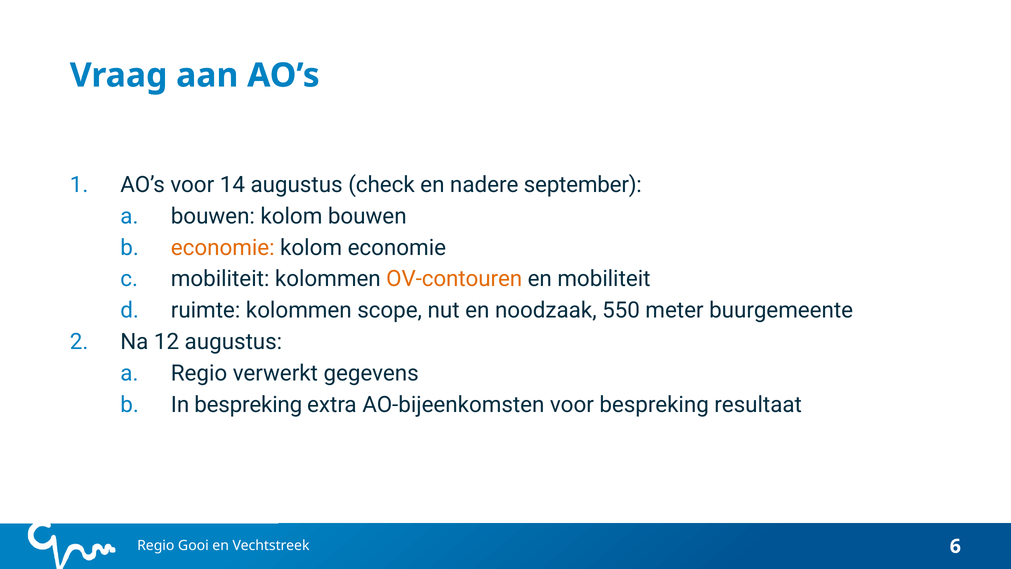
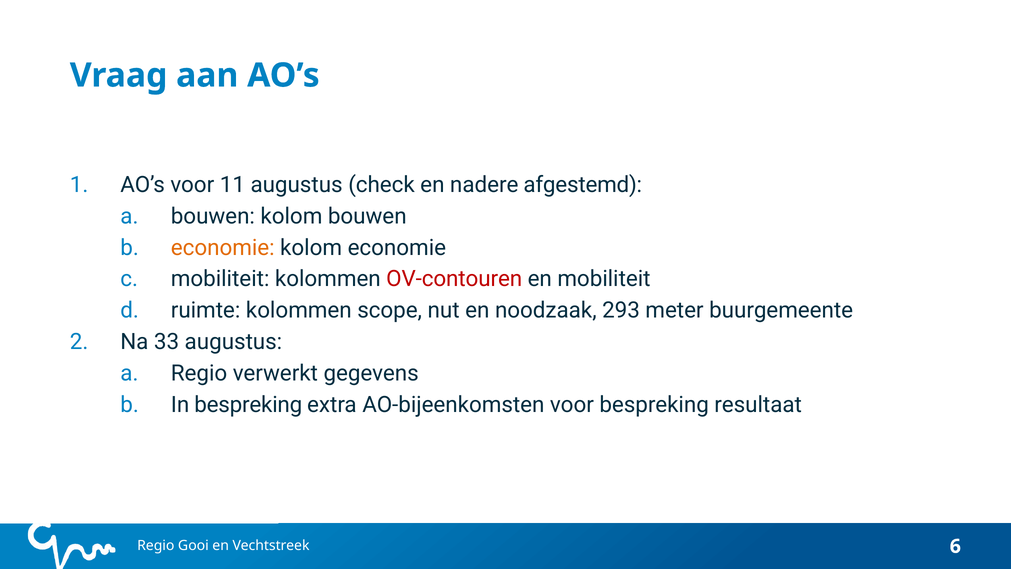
14: 14 -> 11 (232, 185)
september: september -> afgestemd (583, 185)
OV-contouren colour: orange -> red (454, 279)
550: 550 -> 293 (621, 310)
12: 12 -> 33 (167, 342)
